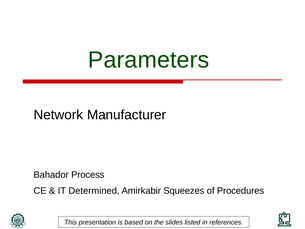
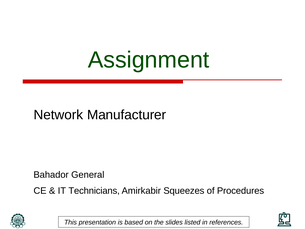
Parameters: Parameters -> Assignment (149, 60)
Process: Process -> General (88, 175)
Determined: Determined -> Technicians (94, 191)
